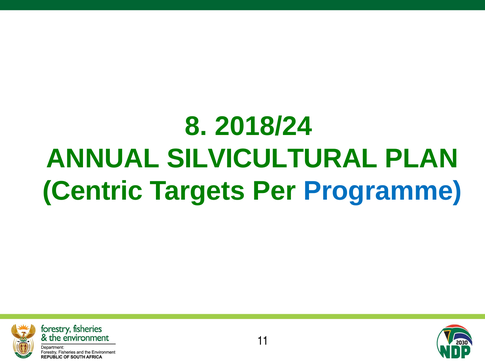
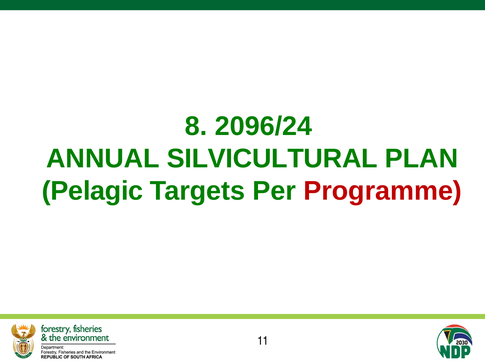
2018/24: 2018/24 -> 2096/24 (263, 126)
Centric: Centric -> Pelagic (93, 191)
Programme colour: blue -> red (383, 191)
